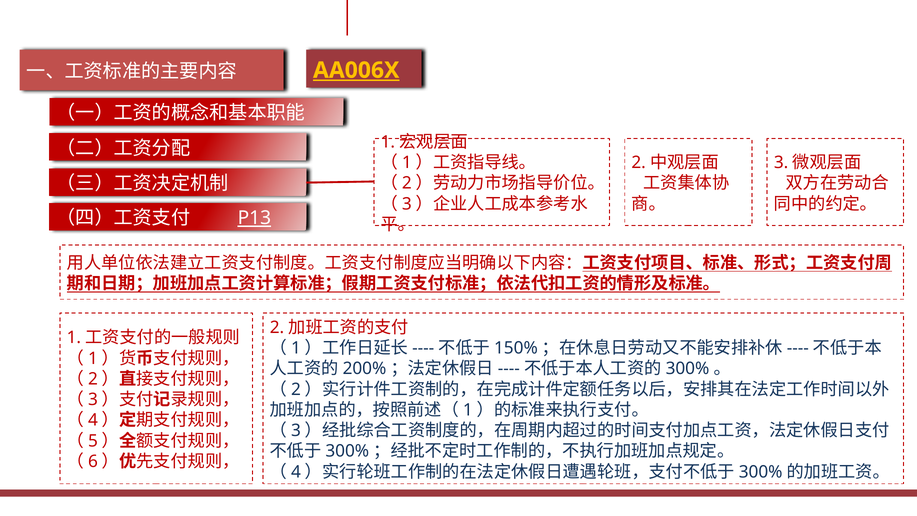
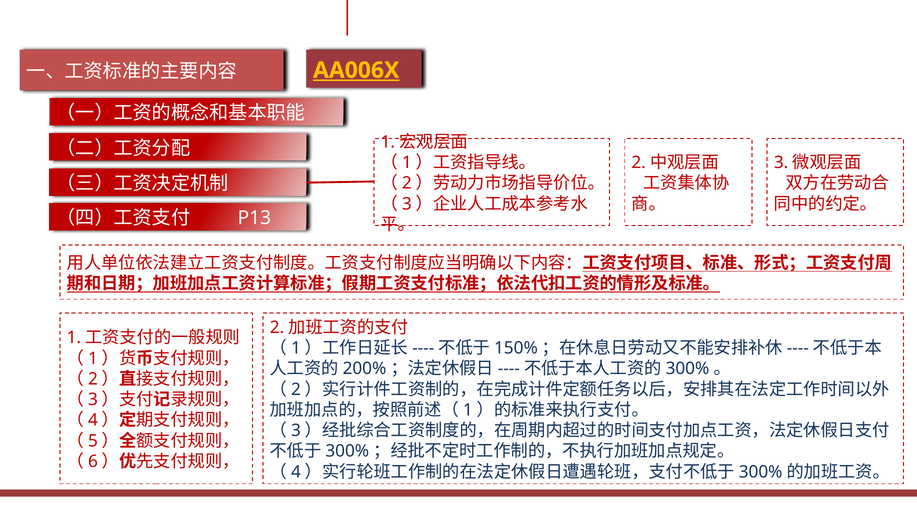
P13 underline: present -> none (254, 218)
